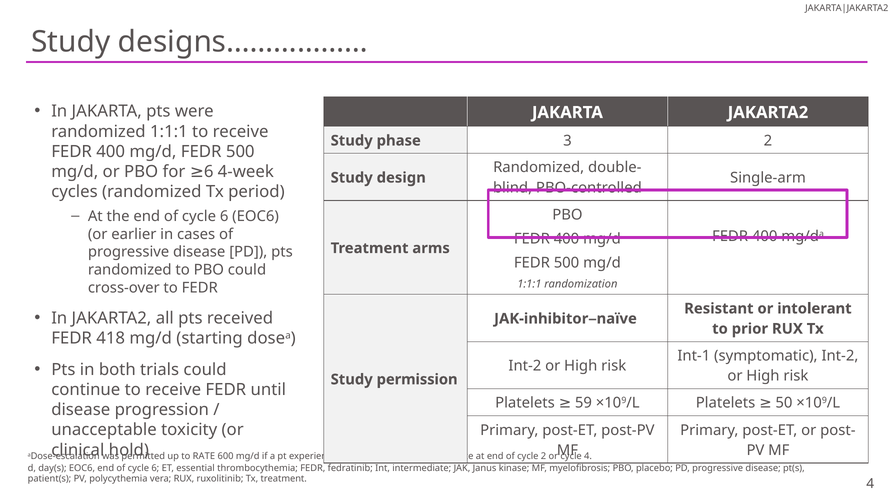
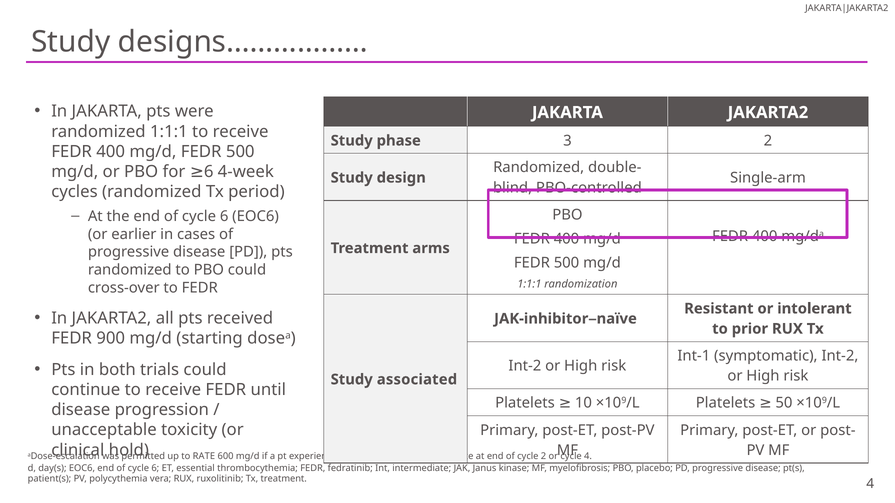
418: 418 -> 900 (111, 339)
permission: permission -> associated (417, 380)
59: 59 -> 10 (583, 403)
